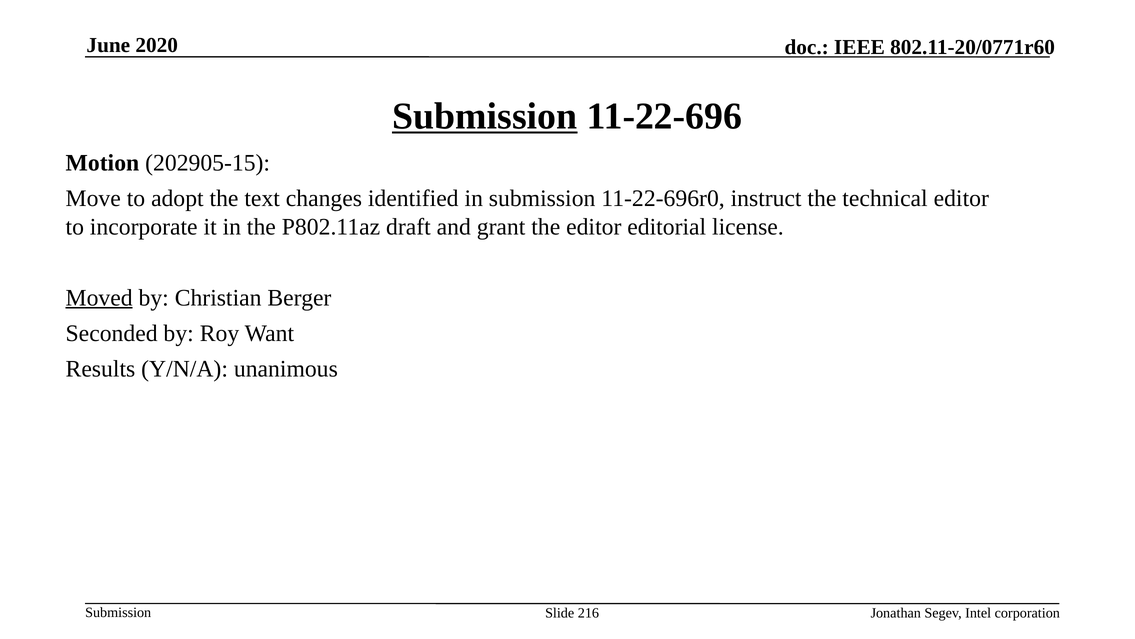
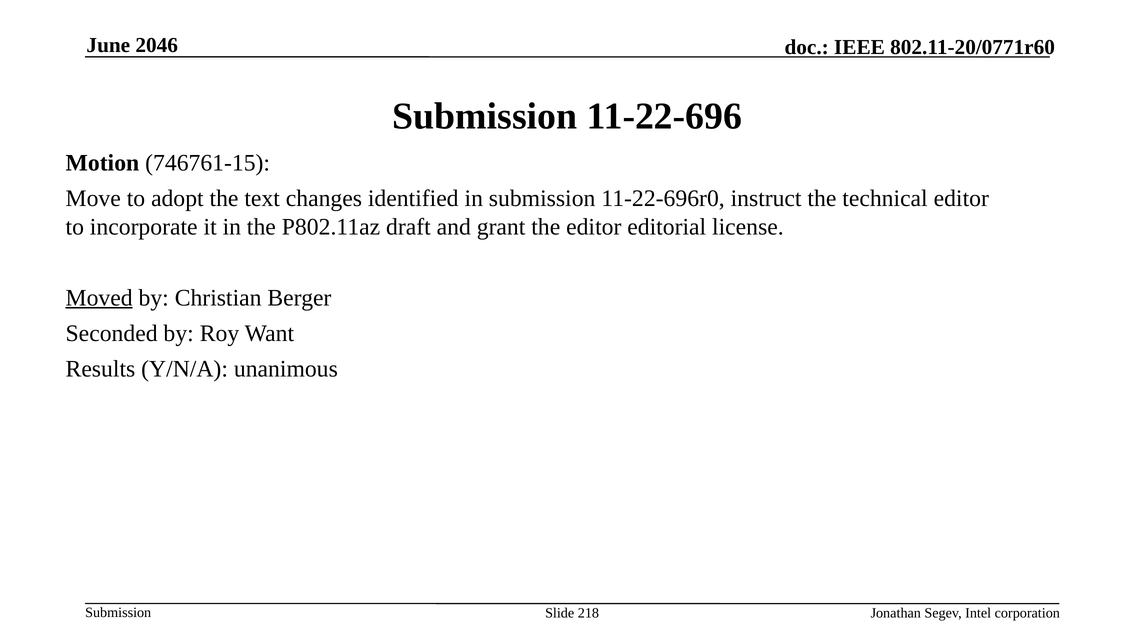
2020: 2020 -> 2046 (157, 45)
Submission underline: present -> none (485, 116)
202905-15: 202905-15 -> 746761-15 (208, 163)
216: 216 -> 218 (588, 612)
